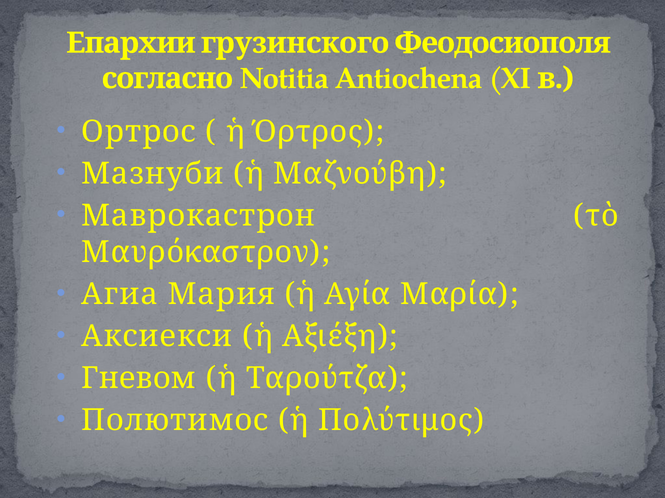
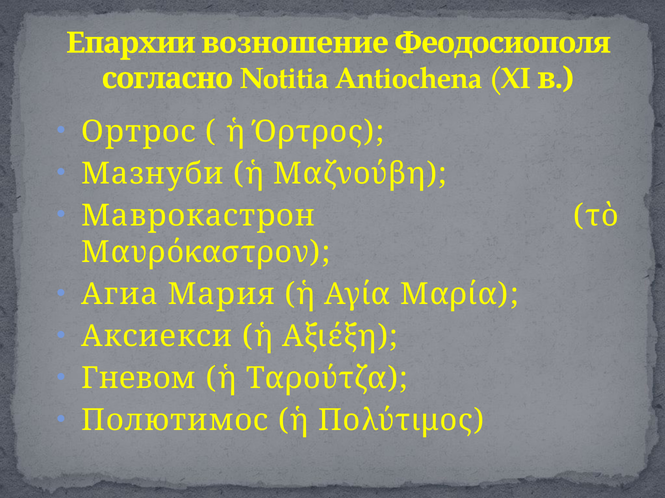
грузинского: грузинского -> возношение (295, 43)
